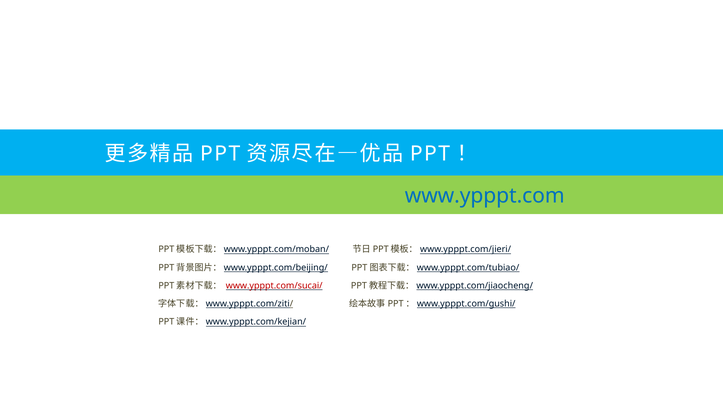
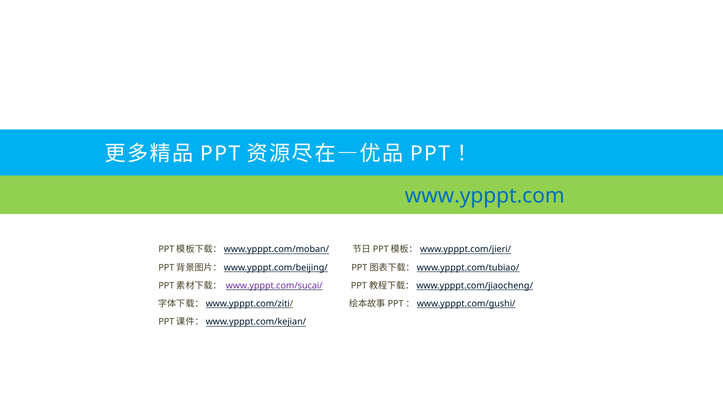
www.ypppt.com/sucai/ colour: red -> purple (274, 285)
